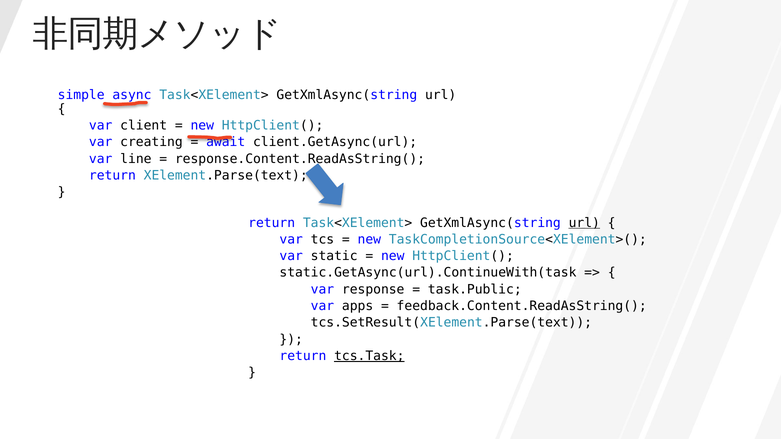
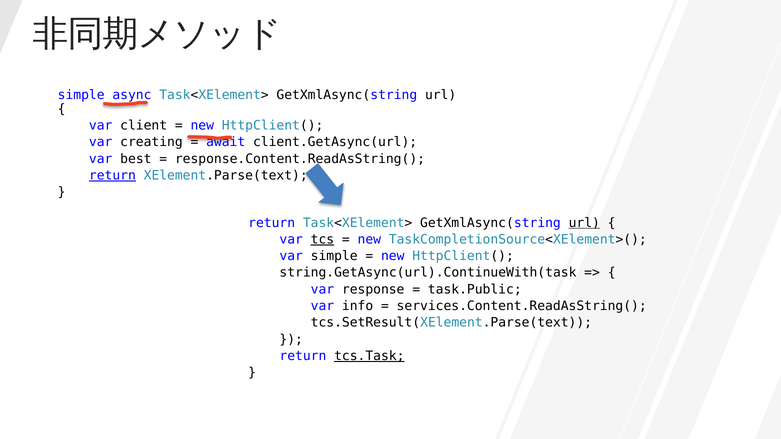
line: line -> best (136, 159)
return underline: none -> present (112, 176)
tcs underline: none -> present (322, 240)
var static: static -> simple (334, 256)
static.GetAsync(url).ContinueWith(task: static.GetAsync(url).ContinueWith(task -> string.GetAsync(url).ContinueWith(task (428, 273)
apps: apps -> info (358, 306)
feedback.Content.ReadAsString(: feedback.Content.ReadAsString( -> services.Content.ReadAsString( (522, 306)
